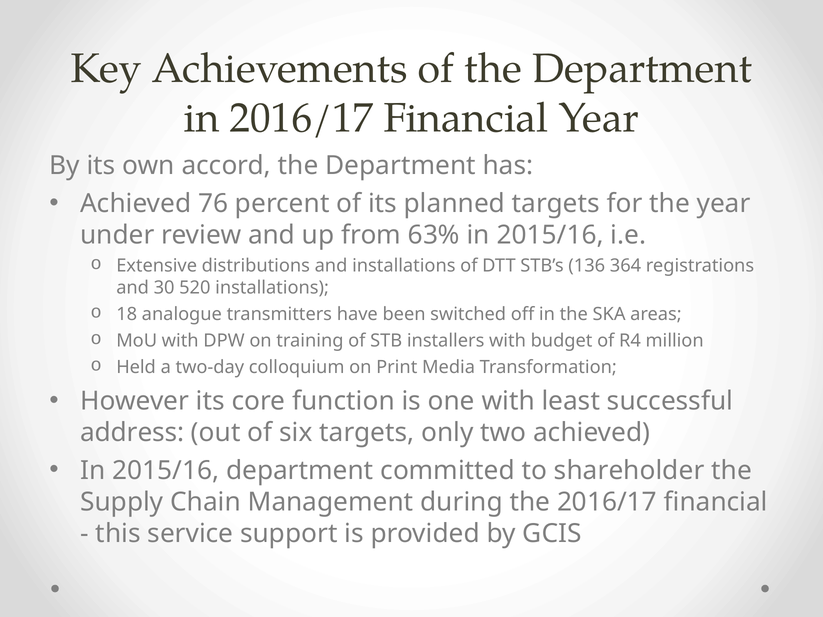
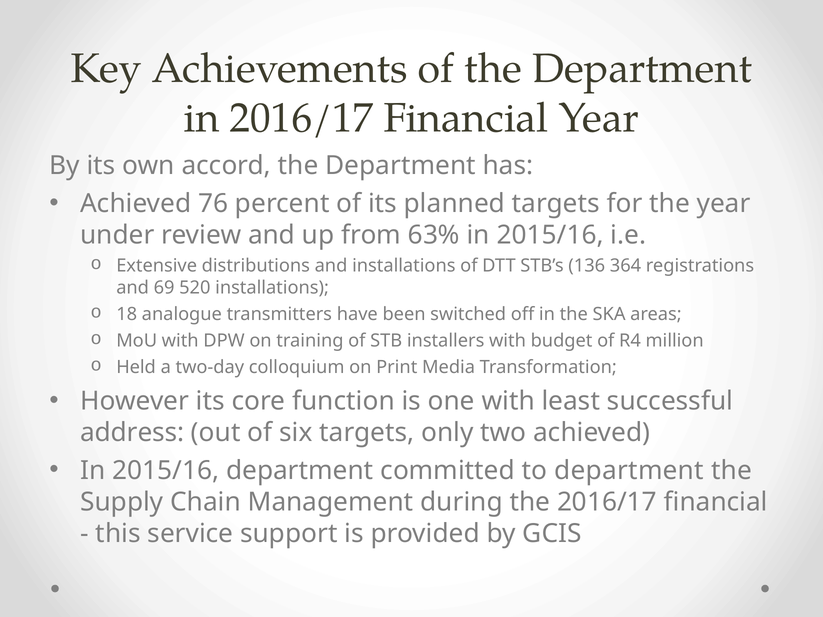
30: 30 -> 69 (164, 288)
to shareholder: shareholder -> department (629, 471)
